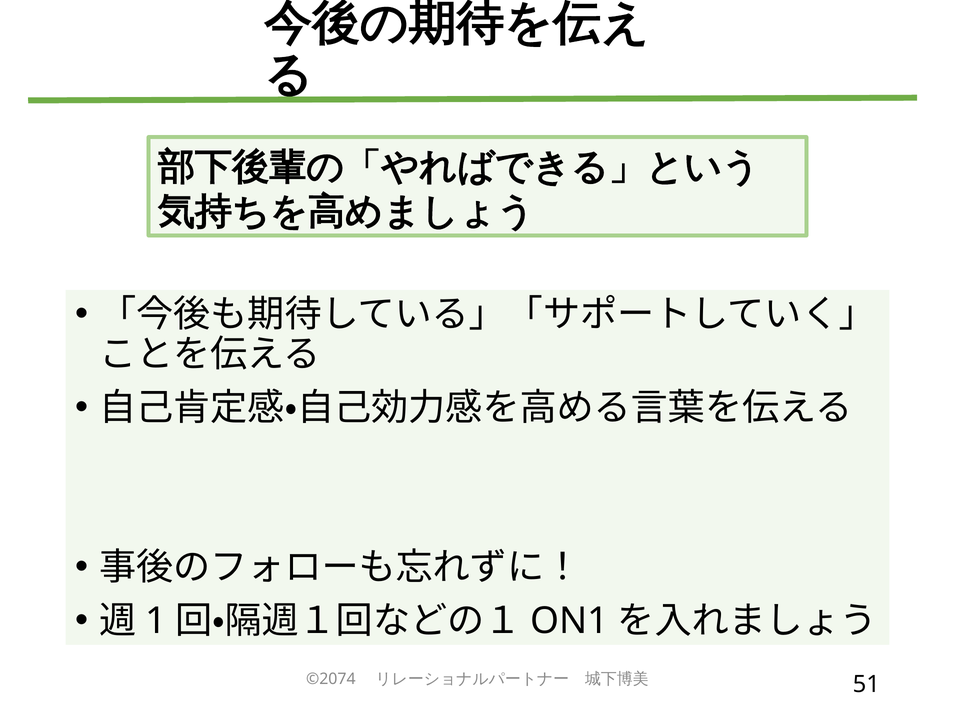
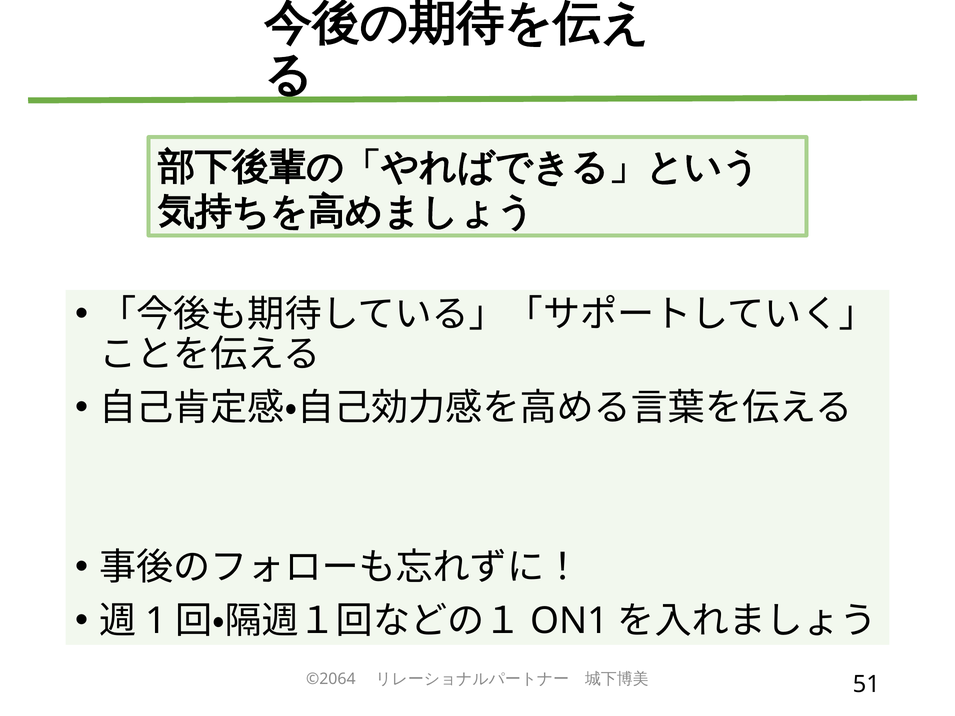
©2074: ©2074 -> ©2064 (331, 679)
